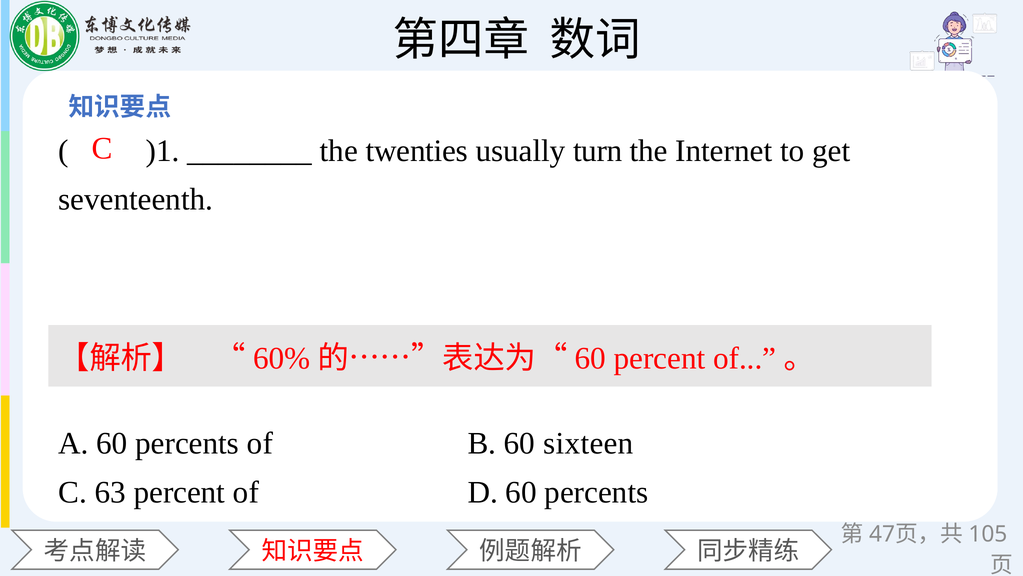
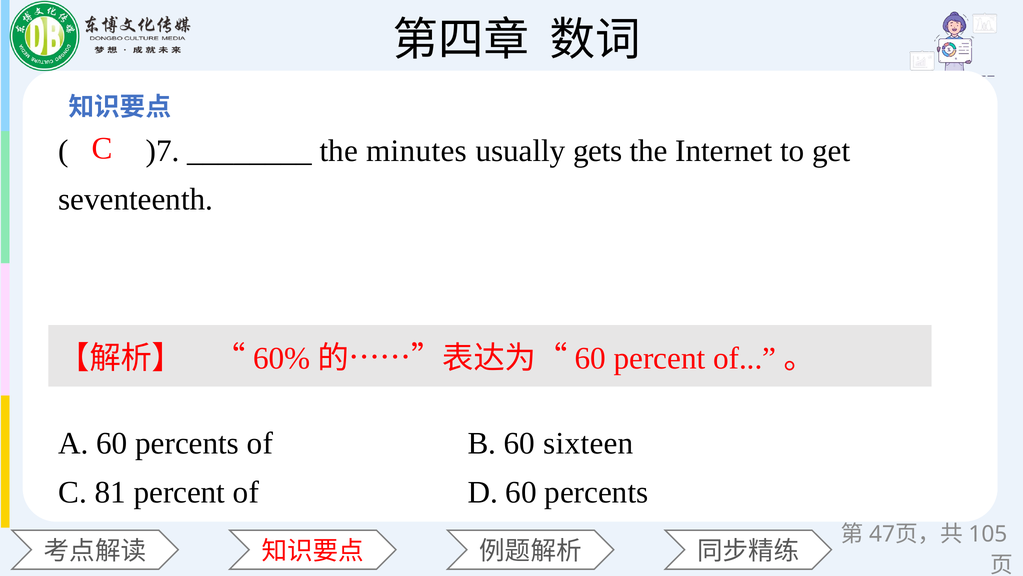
)1: )1 -> )7 (163, 151)
twenties: twenties -> minutes (417, 151)
turn: turn -> gets (598, 151)
63: 63 -> 81 (110, 492)
